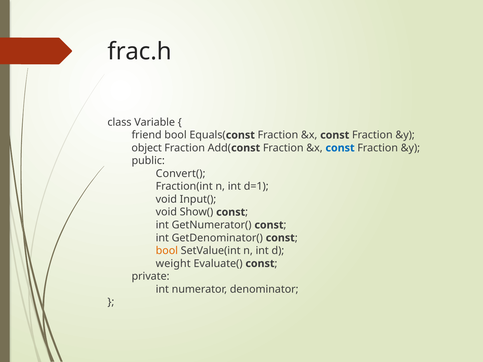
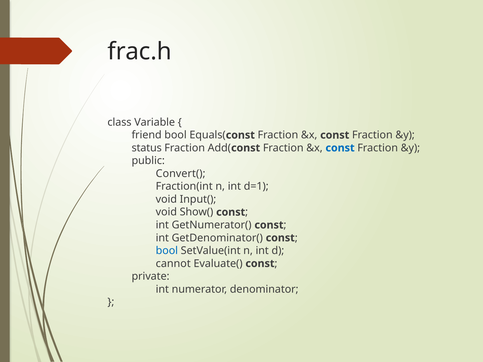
object: object -> status (147, 148)
bool colour: orange -> blue (167, 251)
weight: weight -> cannot (173, 264)
